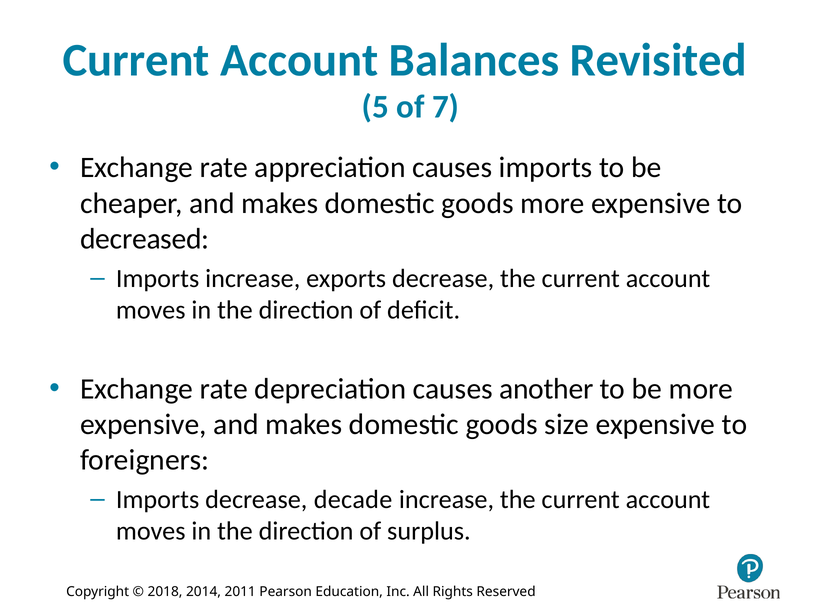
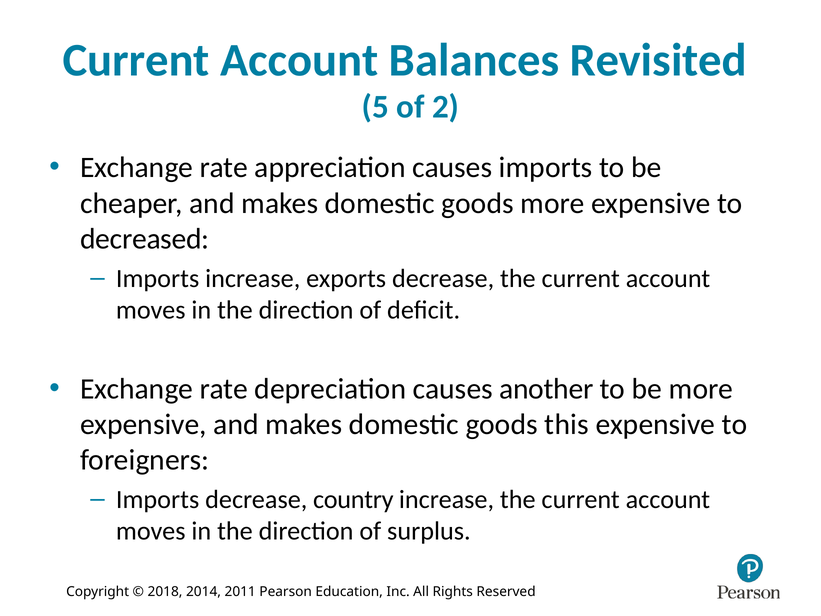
7: 7 -> 2 (446, 107)
size: size -> this (567, 424)
decade: decade -> country (353, 500)
